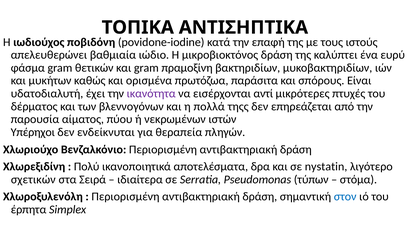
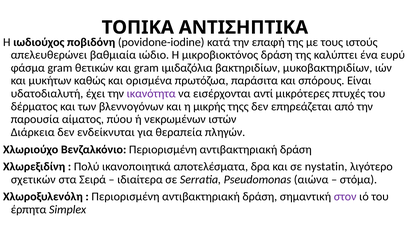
πραμοξίνη: πραμοξίνη -> ιμιδαζόλια (187, 68)
πολλά: πολλά -> μικρής (209, 107)
Υπέρηχοι: Υπέρηχοι -> Διάρκεια (33, 133)
τύπων: τύπων -> αιώνα (311, 180)
στον colour: blue -> purple (345, 197)
